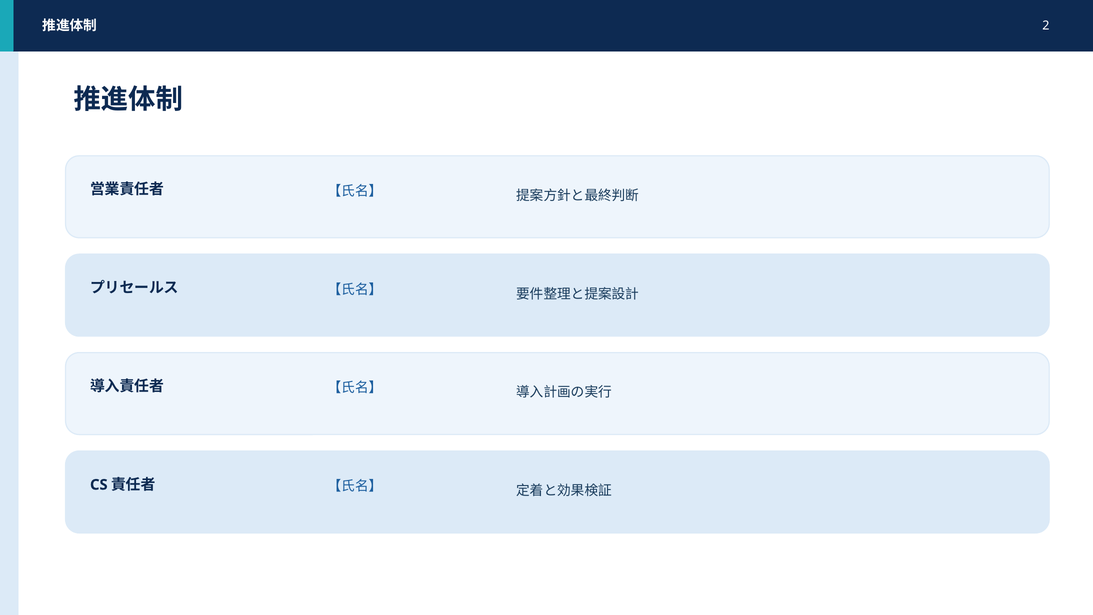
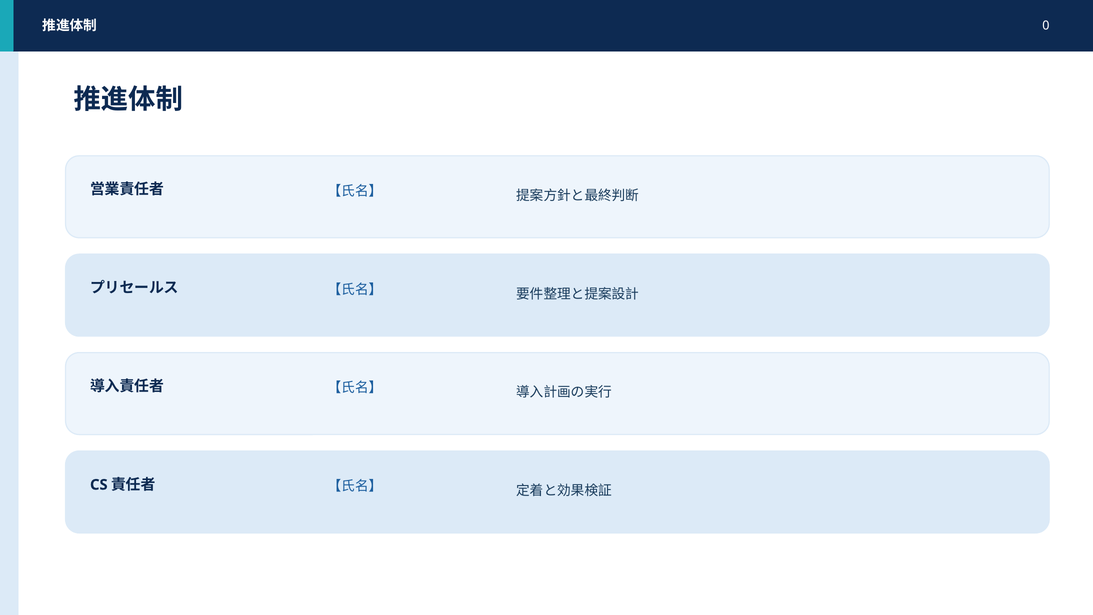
2: 2 -> 0 (1046, 25)
